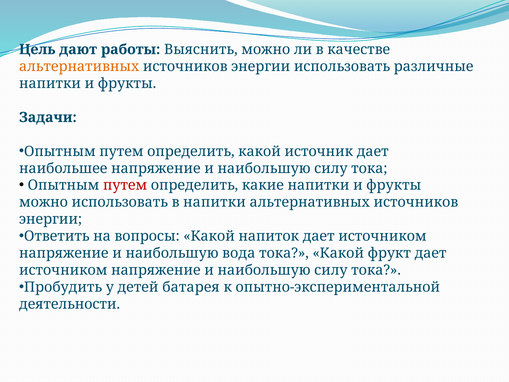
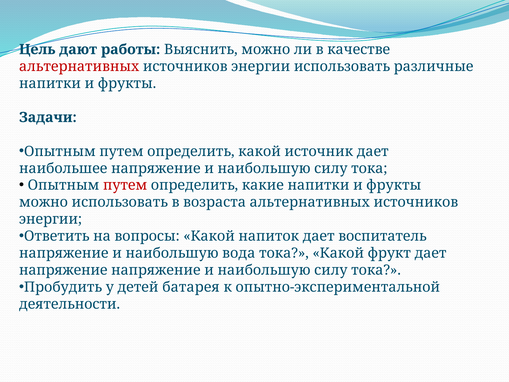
альтернативных colour: orange -> red (79, 66)
в напитки: напитки -> возраста (215, 202)
напиток дает источником: источником -> воспитатель (382, 236)
источником: источником -> напряжение (63, 270)
